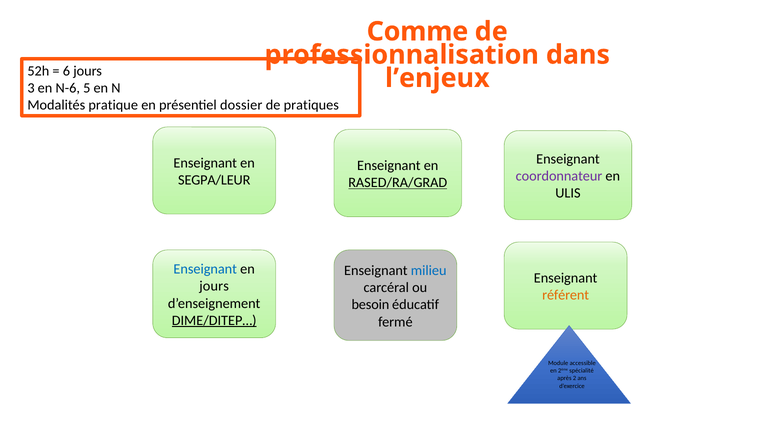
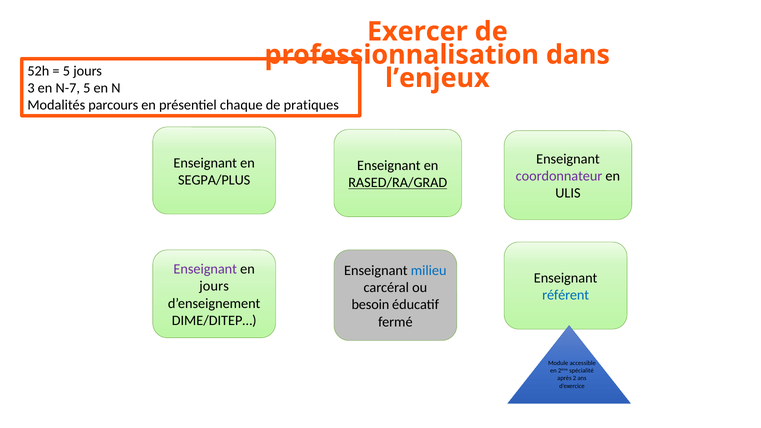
Comme: Comme -> Exercer (417, 32)
6: 6 -> 5 (66, 71)
N-6: N-6 -> N-7 (68, 88)
pratique: pratique -> parcours (113, 105)
dossier: dossier -> chaque (241, 105)
SEGPA/LEUR: SEGPA/LEUR -> SEGPA/PLUS (214, 180)
Enseignant colour: blue -> purple (205, 269)
référent colour: orange -> blue (566, 295)
DIME/DITEP… underline: present -> none (214, 321)
